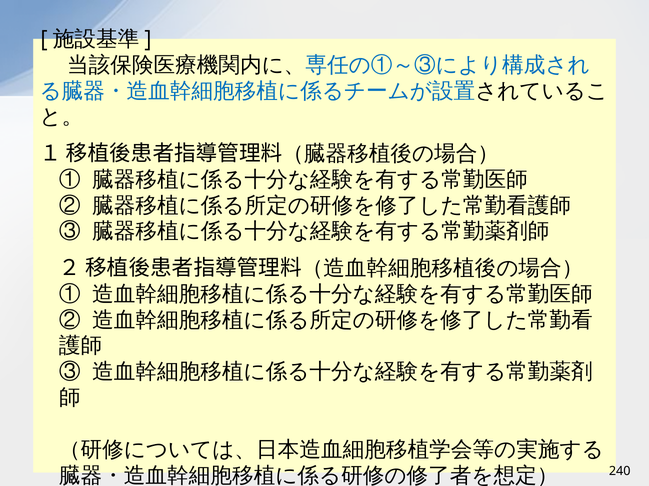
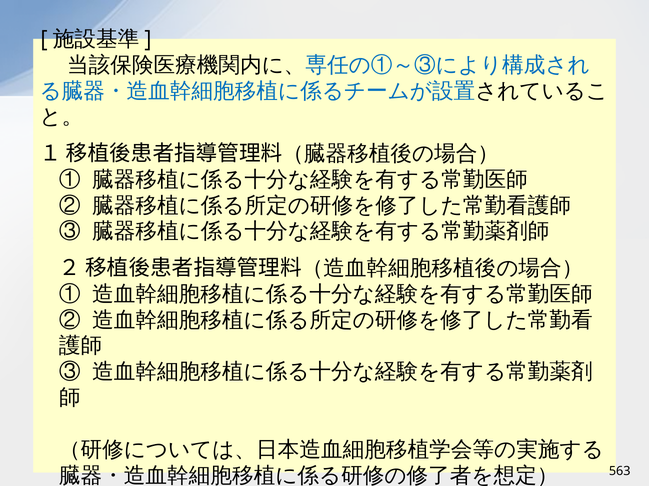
240: 240 -> 563 (620, 472)
